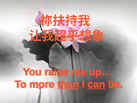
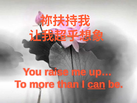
than underline: present -> none (68, 84)
